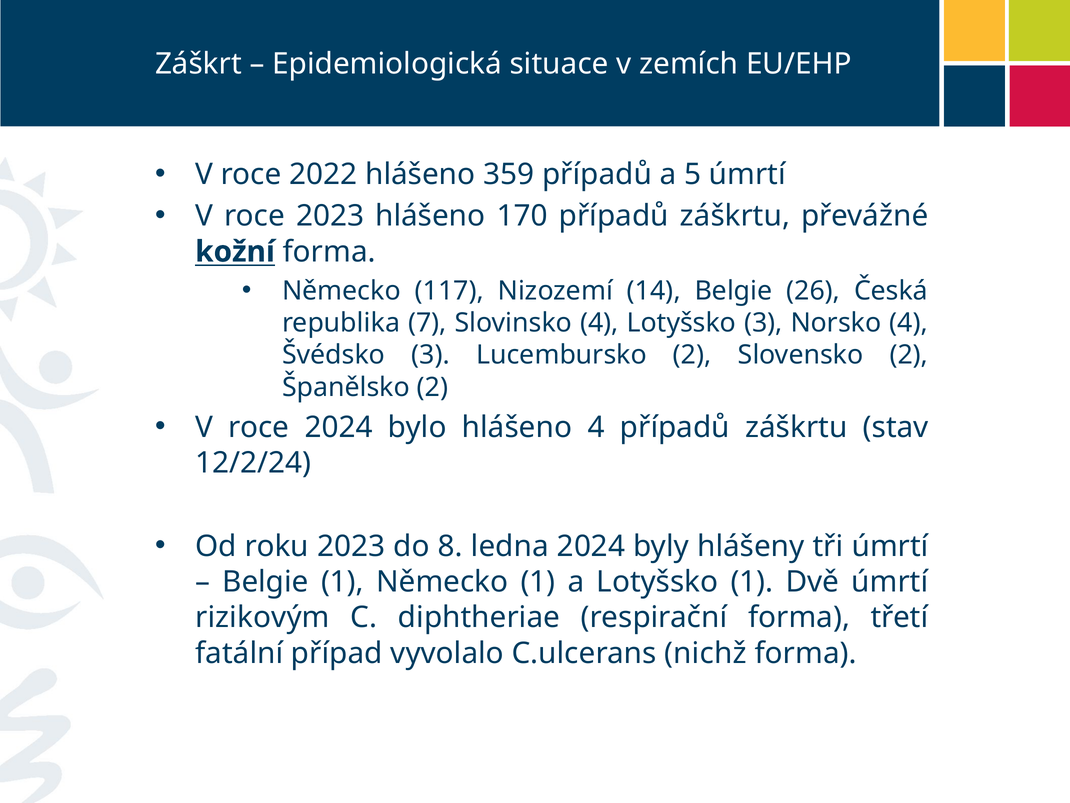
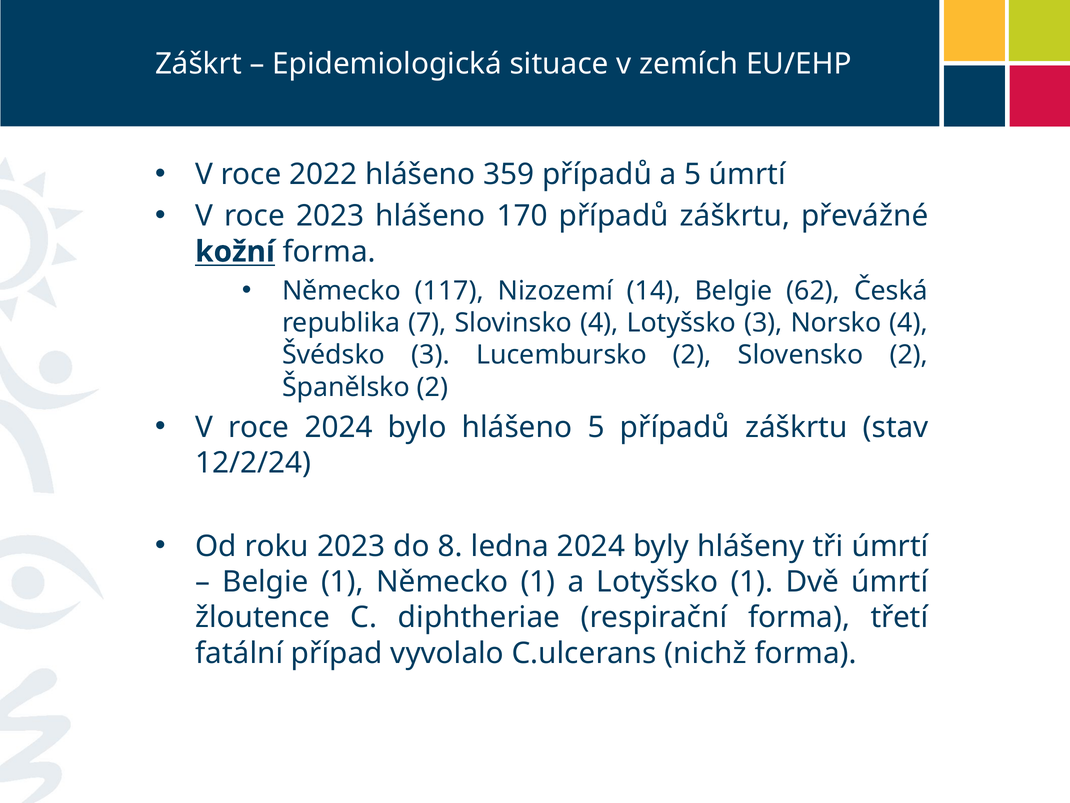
26: 26 -> 62 (813, 291)
hlášeno 4: 4 -> 5 (596, 427)
rizikovým: rizikovým -> žloutence (262, 617)
